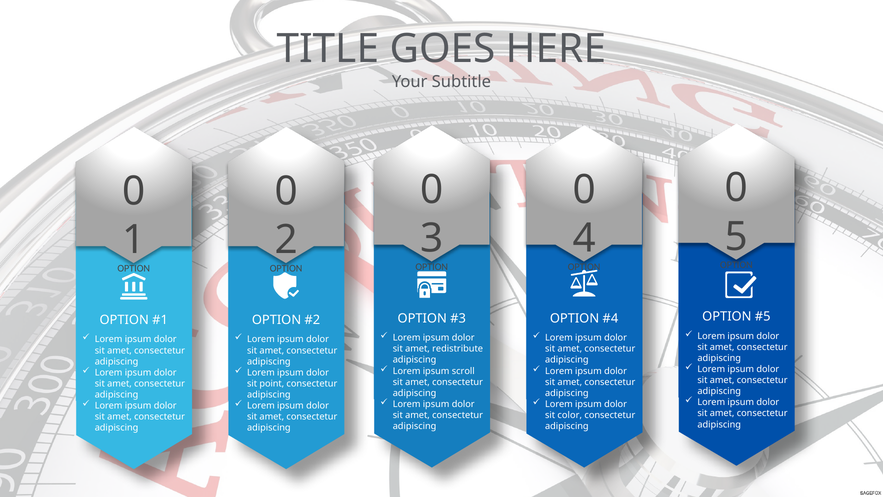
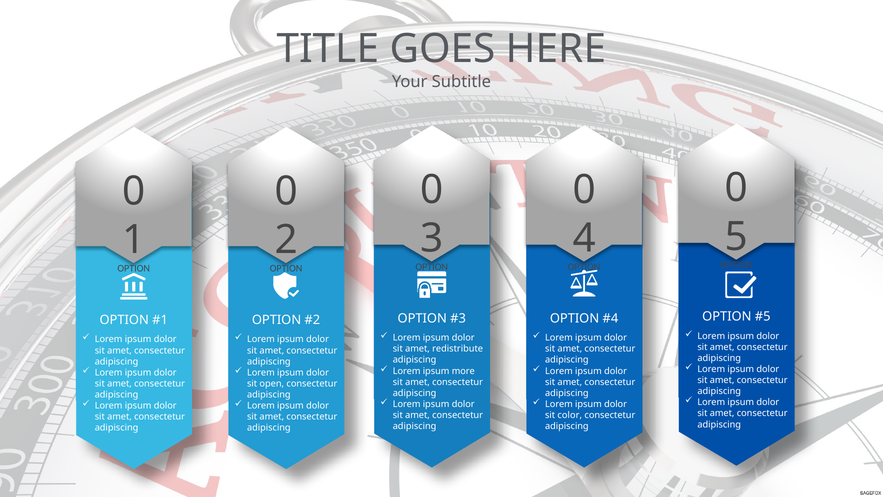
scroll: scroll -> more (463, 371)
point: point -> open (272, 383)
